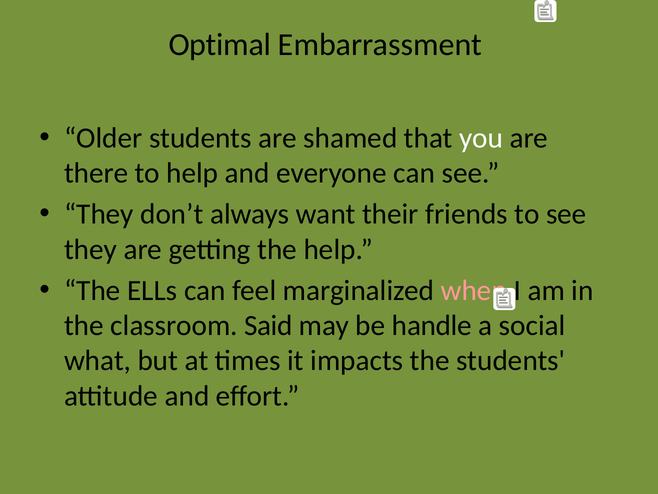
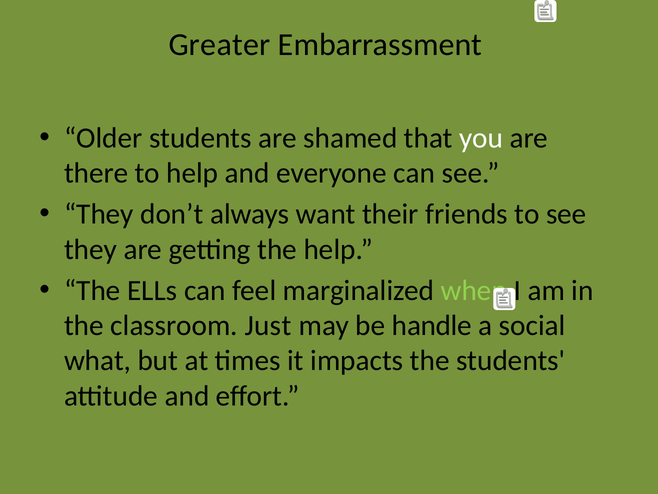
Optimal: Optimal -> Greater (219, 44)
when colour: pink -> light green (474, 290)
Said: Said -> Just (268, 325)
